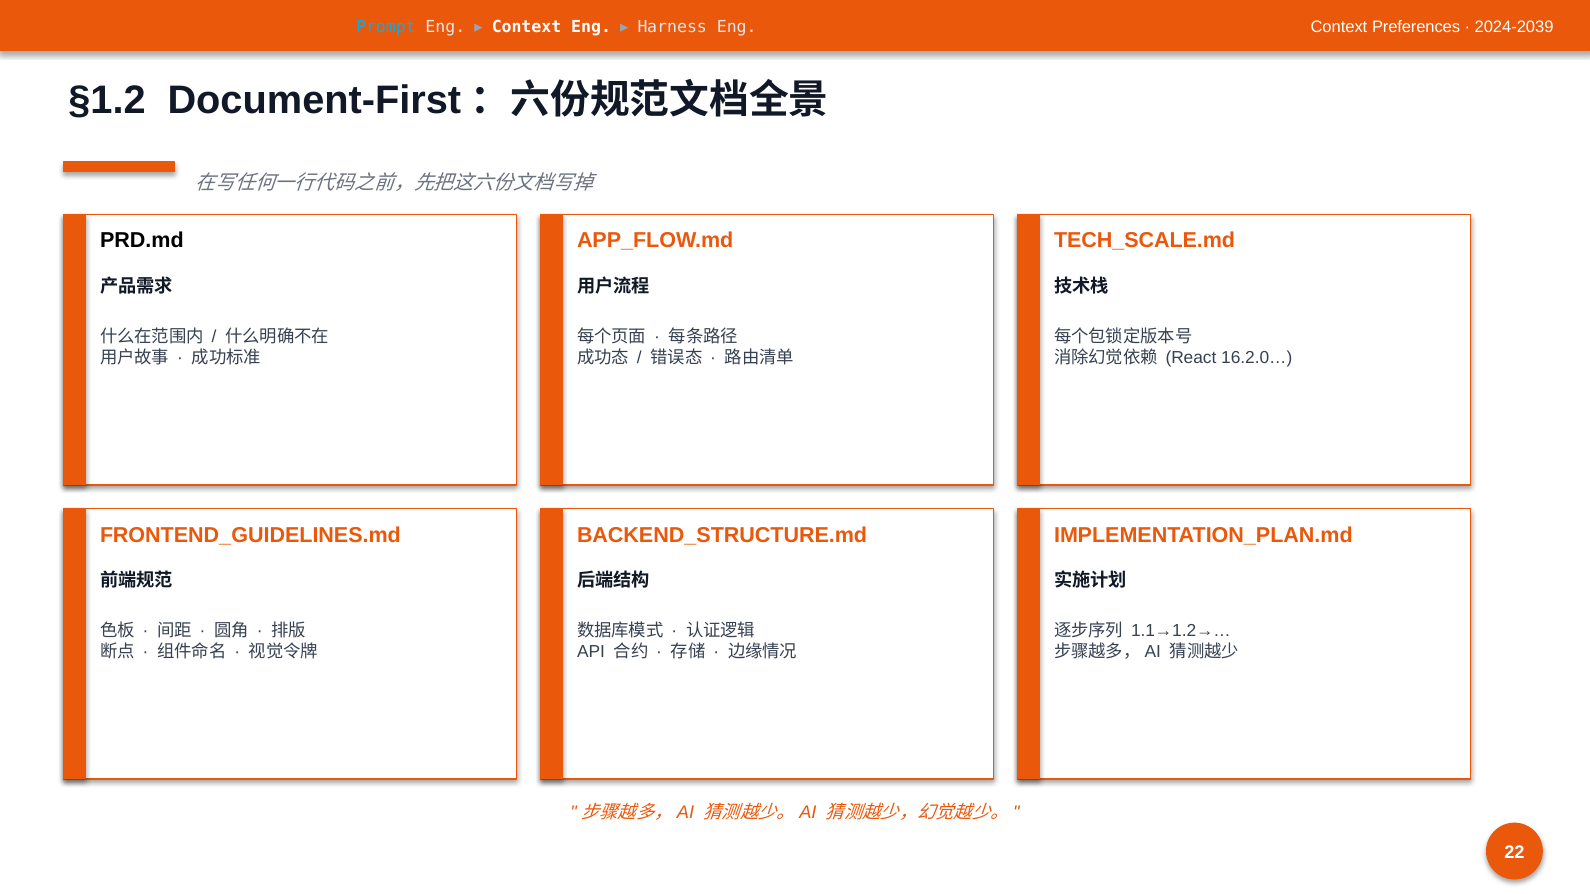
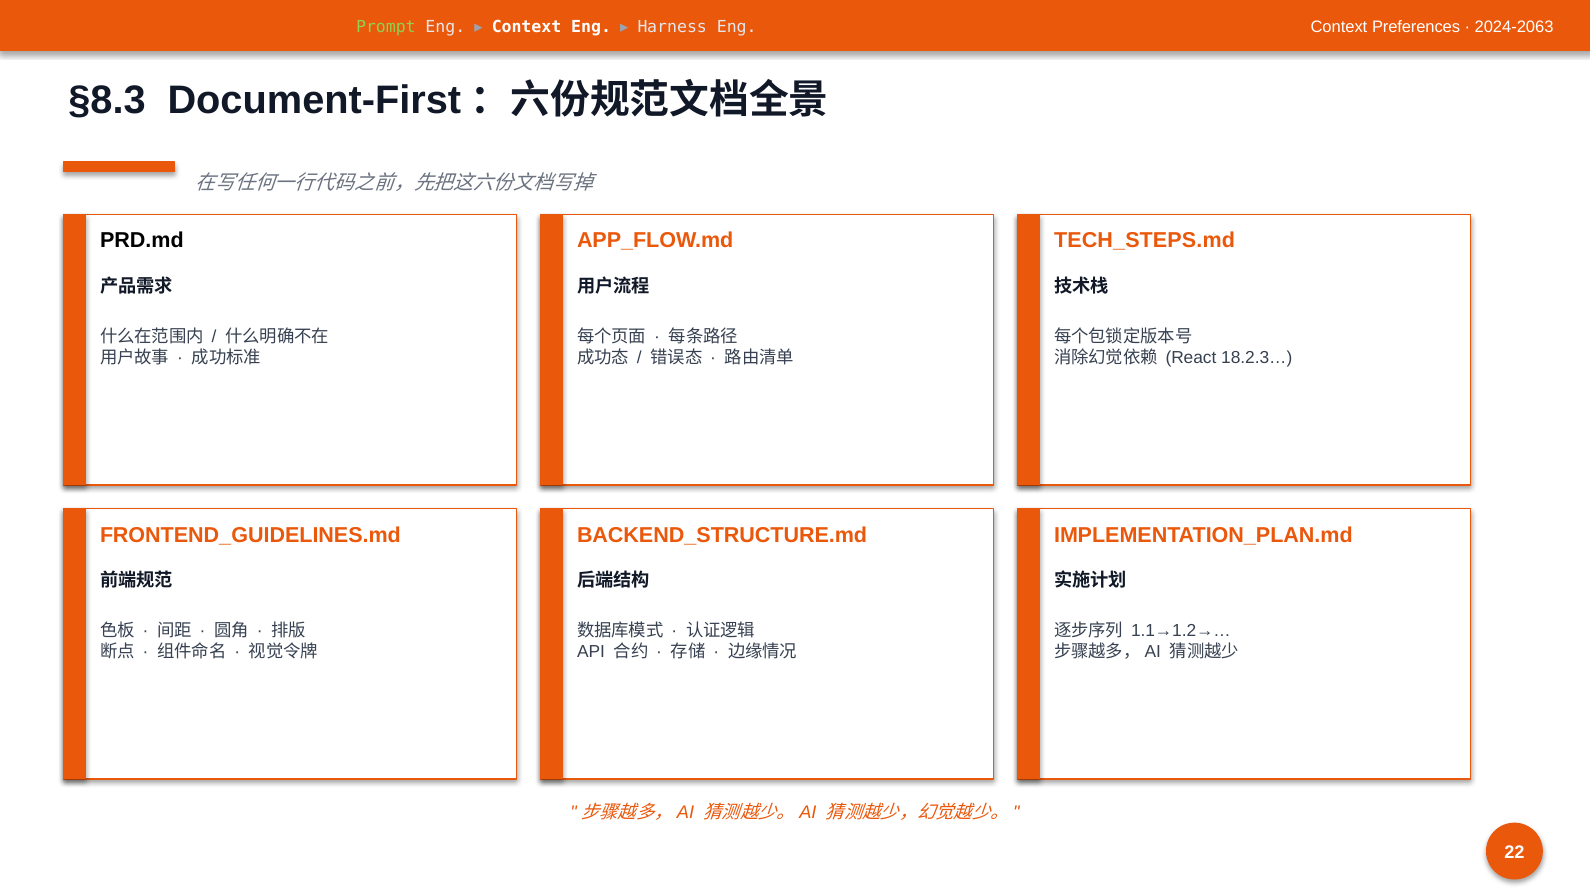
Prompt colour: light blue -> light green (386, 27)
2024-2039: 2024-2039 -> 2024-2063 (1514, 27)
§1.2: §1.2 -> §8.3 (107, 100)
TECH_SCALE.md: TECH_SCALE.md -> TECH_STEPS.md (1144, 241)
16.2.0…: 16.2.0… -> 18.2.3… (1257, 358)
